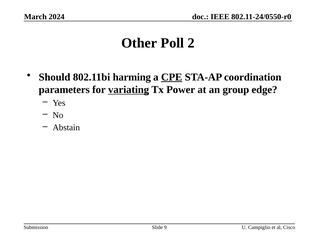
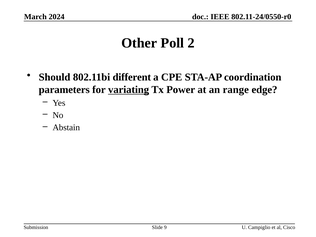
harming: harming -> different (132, 77)
CPE underline: present -> none (172, 77)
group: group -> range (236, 90)
